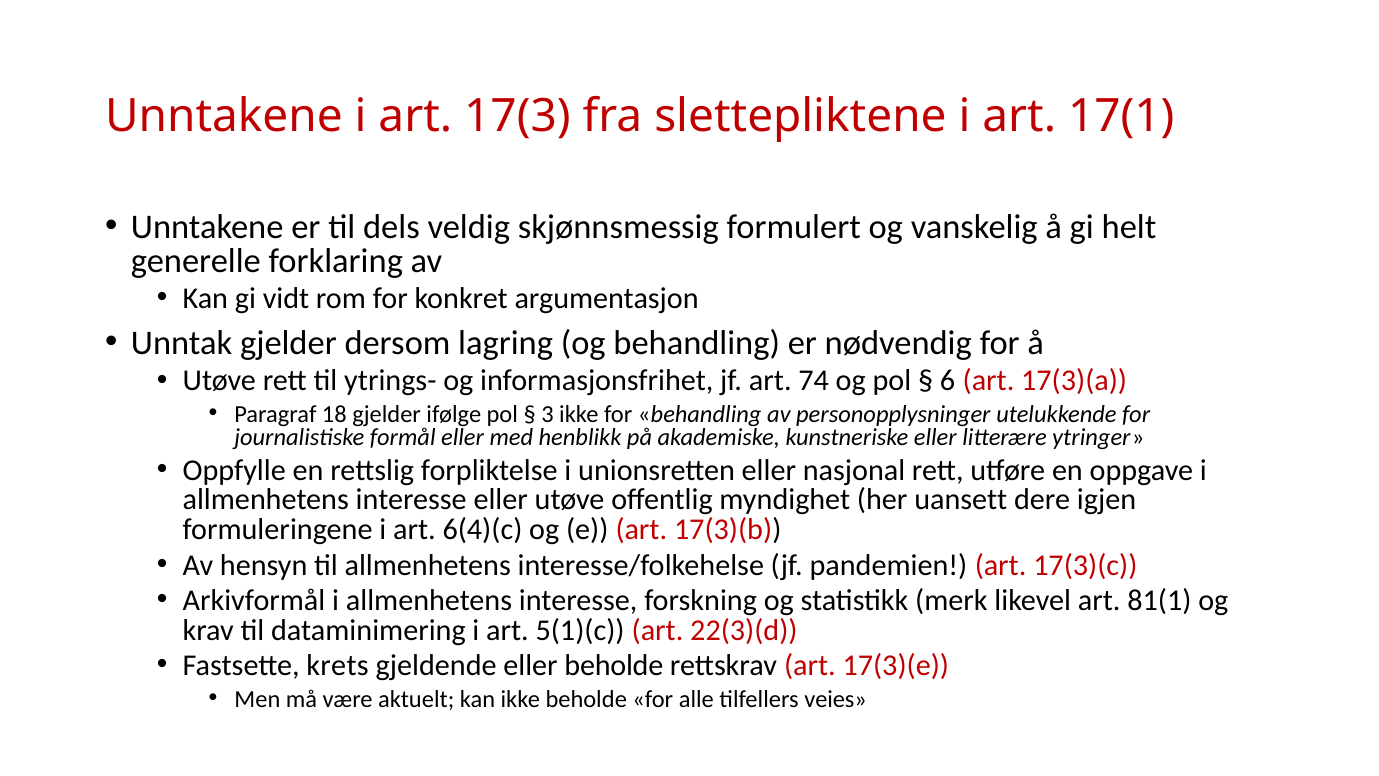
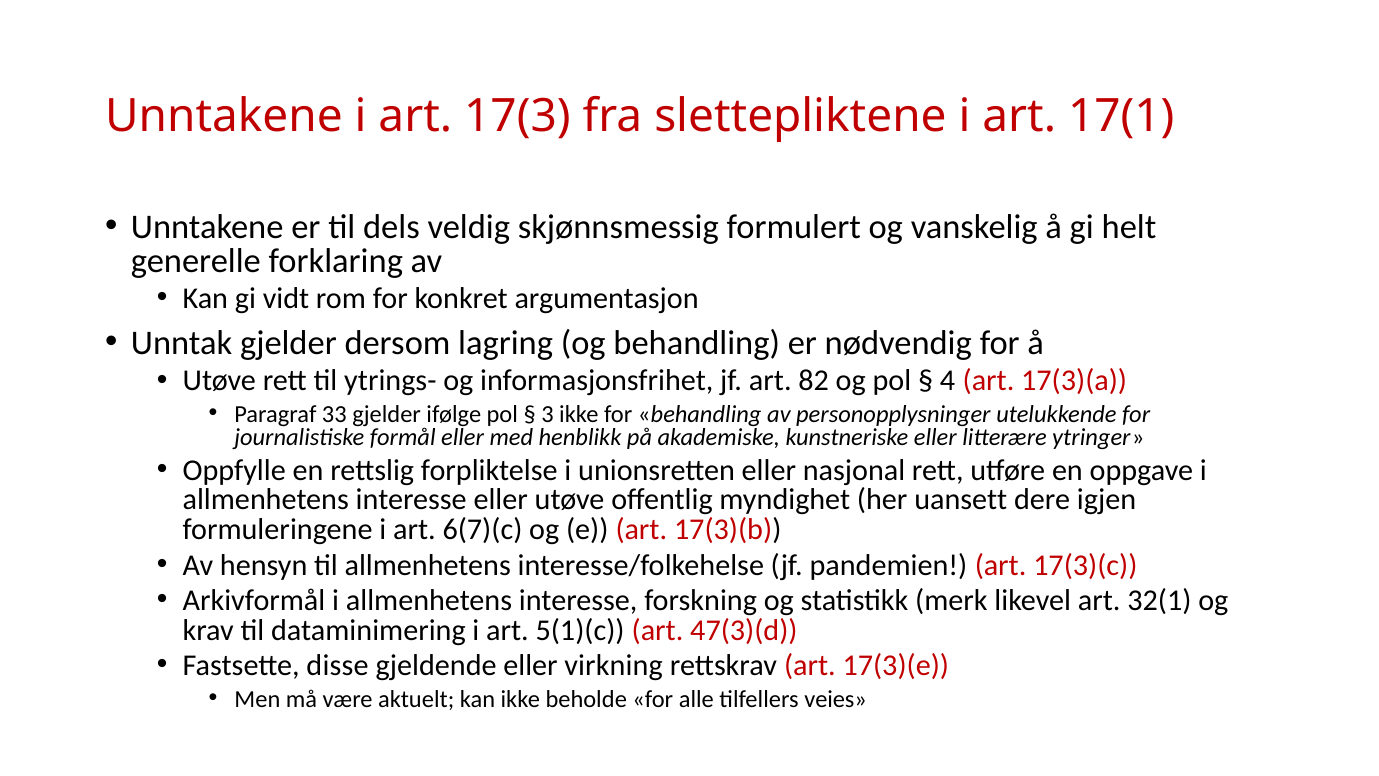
74: 74 -> 82 (814, 381)
6: 6 -> 4 (948, 381)
18: 18 -> 33 (334, 414)
6(4)(c: 6(4)(c -> 6(7)(c (482, 529)
81(1: 81(1 -> 32(1 (1159, 601)
22(3)(d: 22(3)(d -> 47(3)(d (744, 630)
krets: krets -> disse (338, 666)
eller beholde: beholde -> virkning (614, 666)
